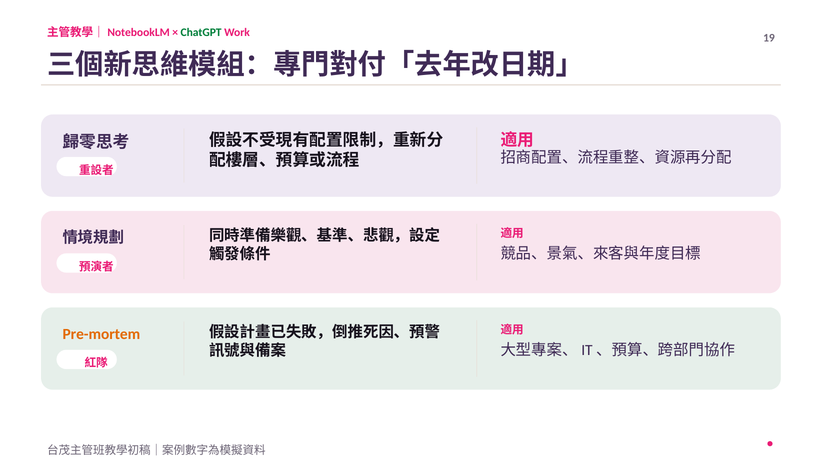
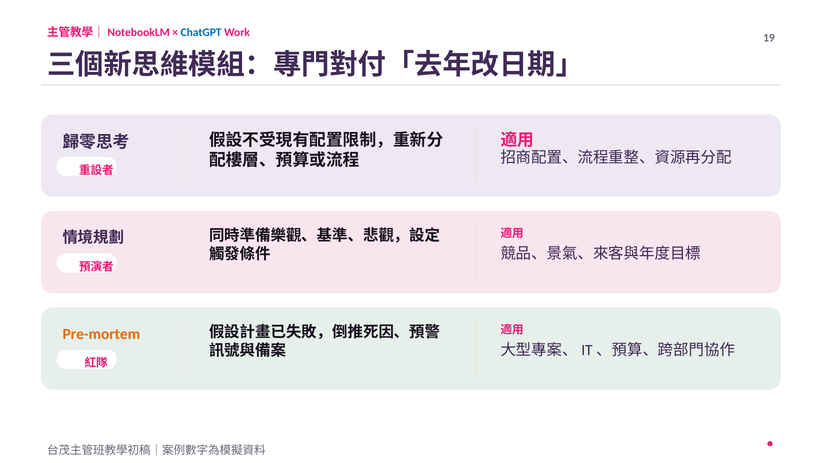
ChatGPT colour: green -> blue (201, 33)
